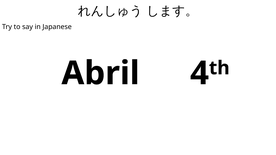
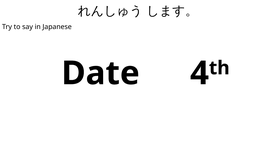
Abril: Abril -> Date (101, 73)
